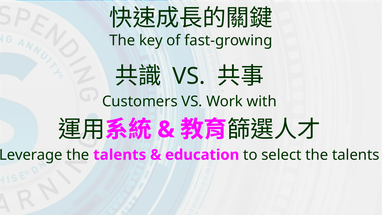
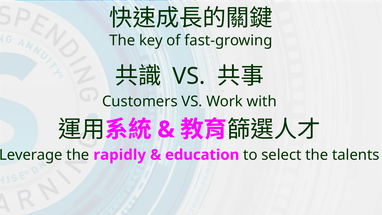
talents: talents -> rapidly (120, 155)
